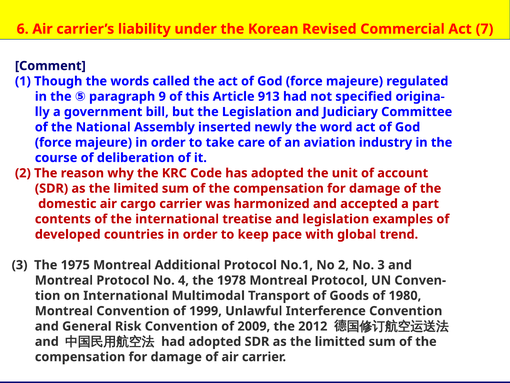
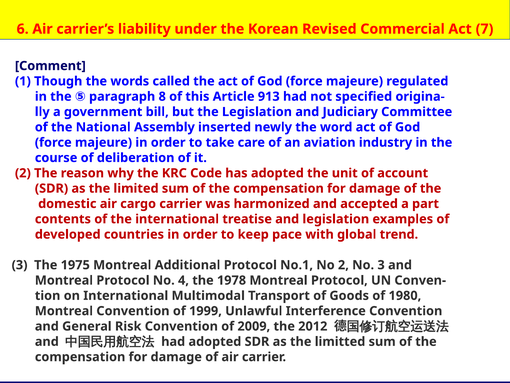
9: 9 -> 8 (162, 96)
